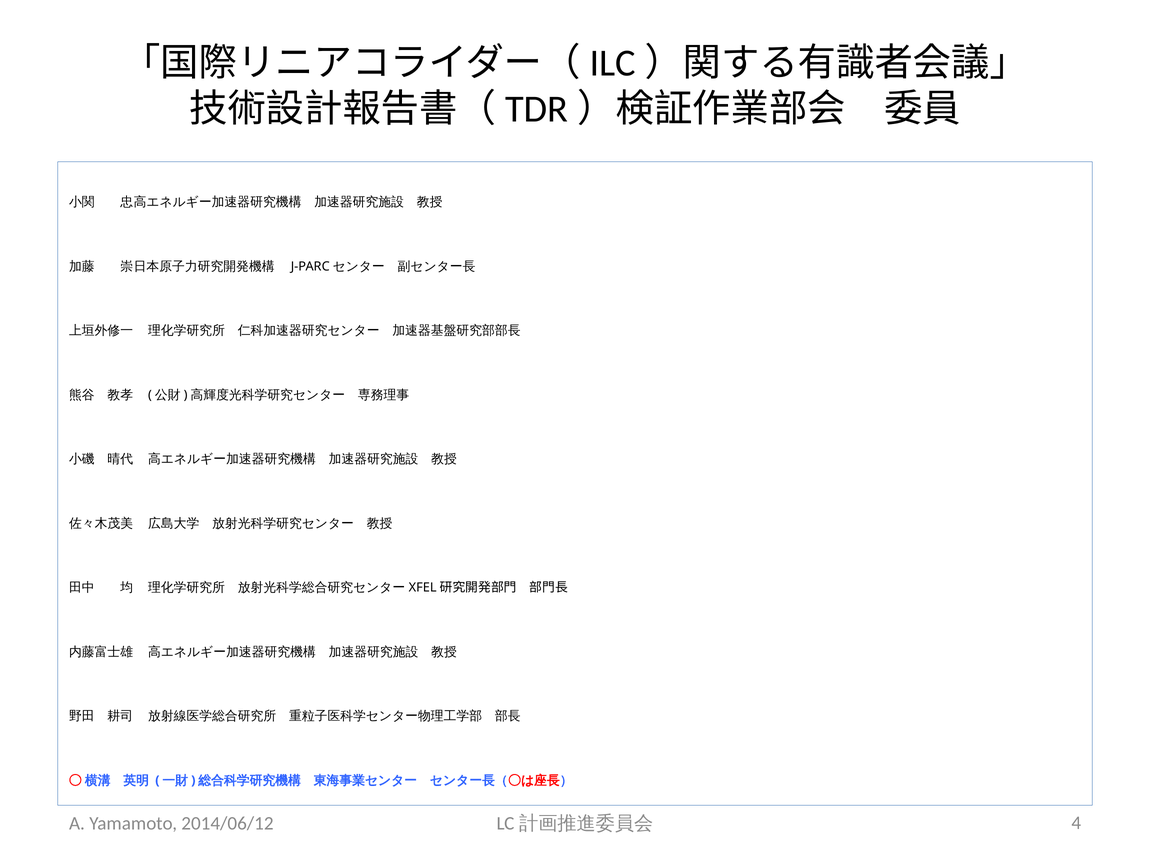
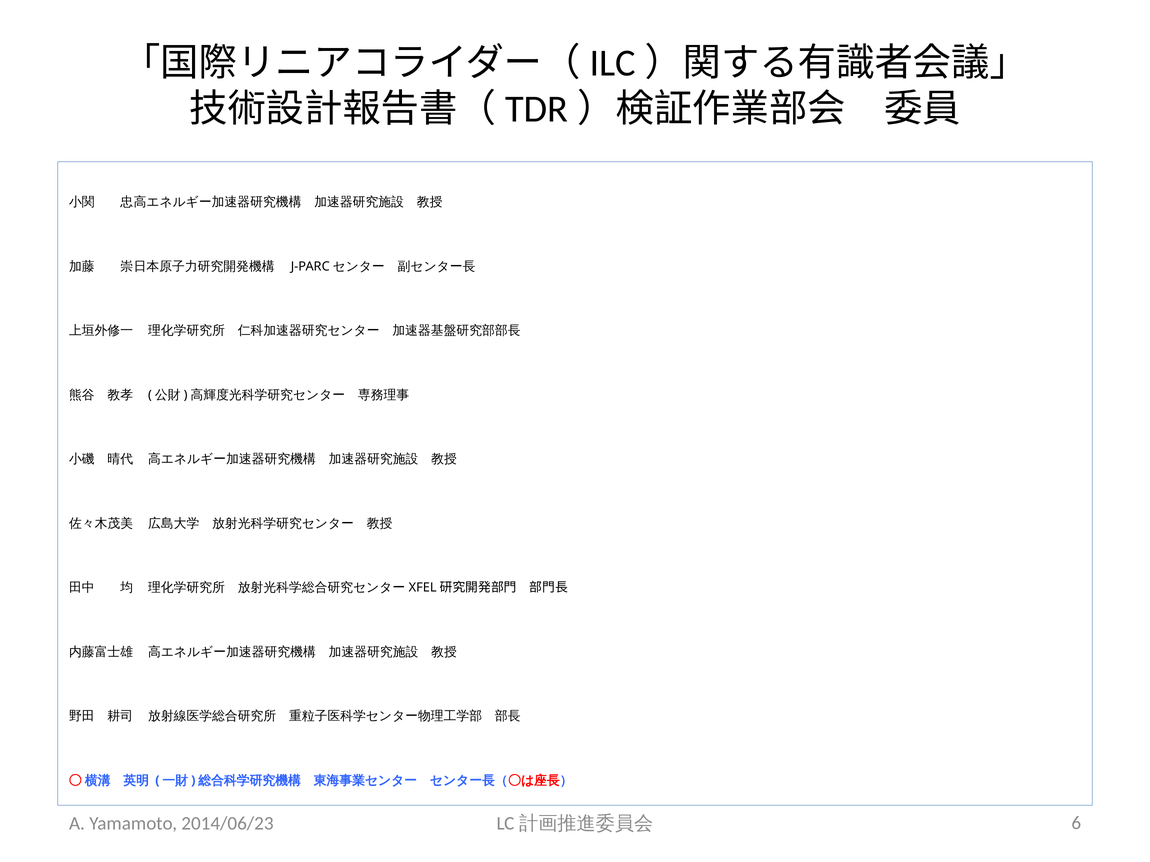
2014/06/12: 2014/06/12 -> 2014/06/23 (227, 824)
4: 4 -> 6 (1076, 823)
